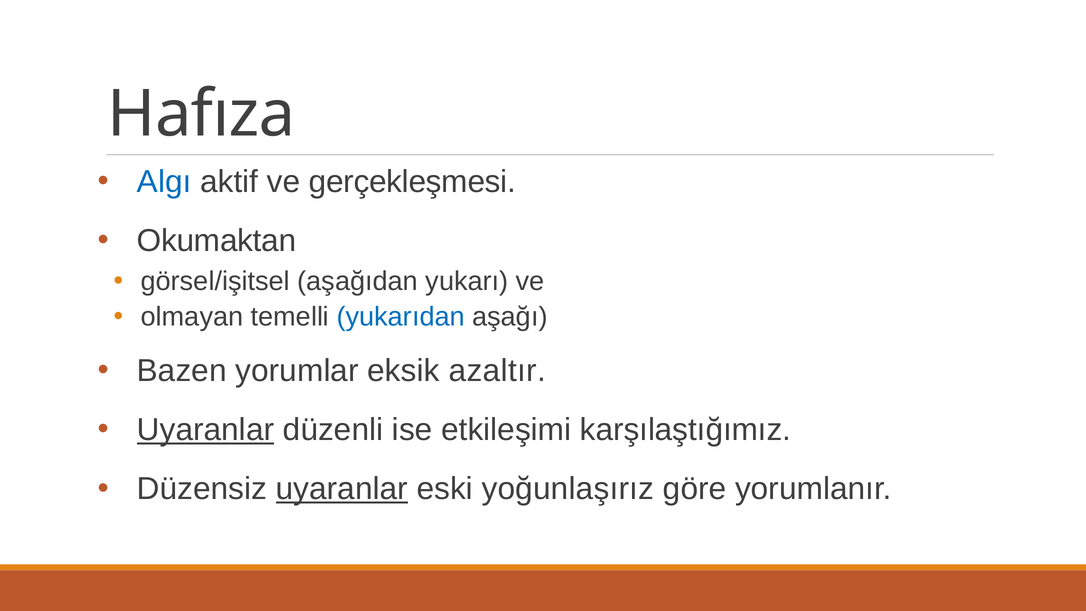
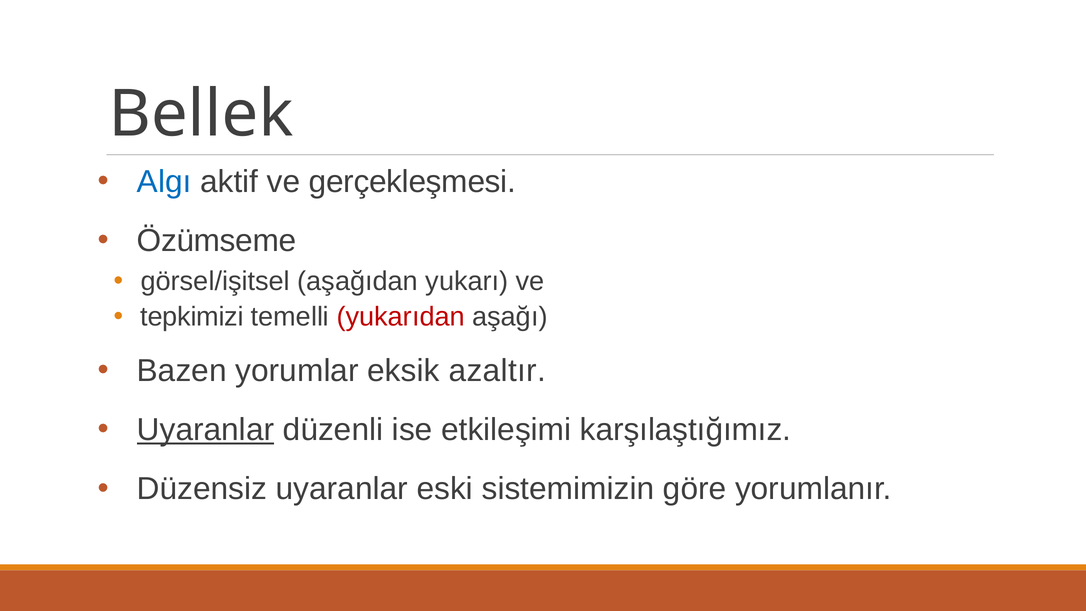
Hafıza: Hafıza -> Bellek (201, 114)
Okumaktan: Okumaktan -> Özümseme (217, 241)
olmayan: olmayan -> tepkimizi (192, 317)
yukarıdan colour: blue -> red (401, 317)
uyaranlar underline: present -> none (342, 489)
yoğunlaşırız: yoğunlaşırız -> sistemimizin (568, 489)
